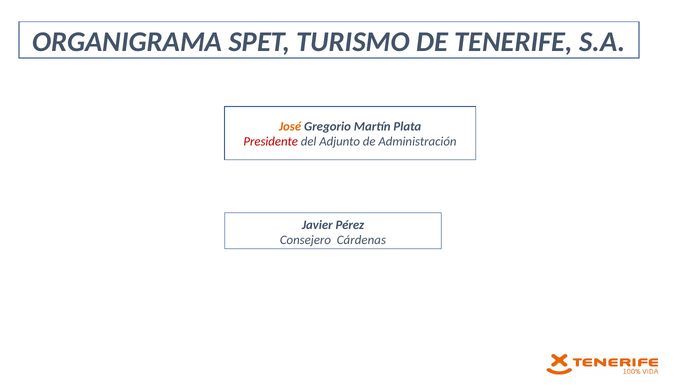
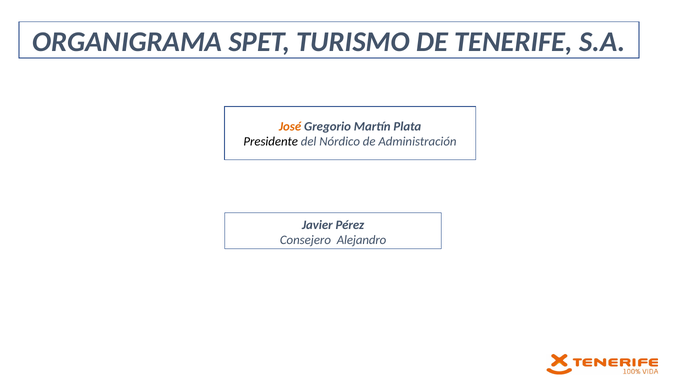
Presidente colour: red -> black (271, 142)
Adjunto: Adjunto -> Nórdico (340, 142)
Cárdenas: Cárdenas -> Alejandro (362, 240)
